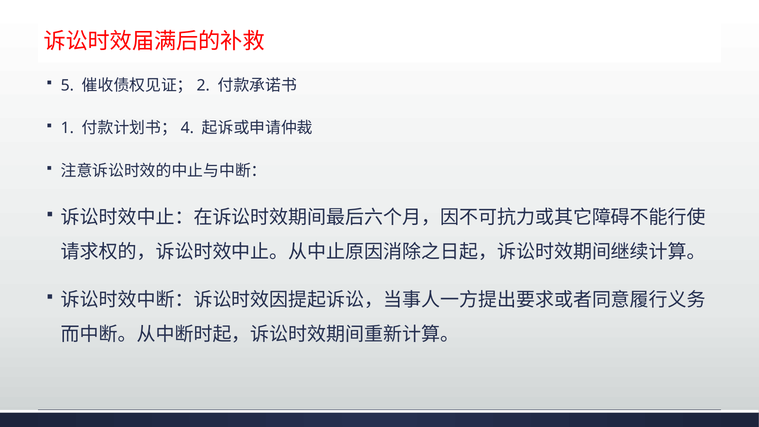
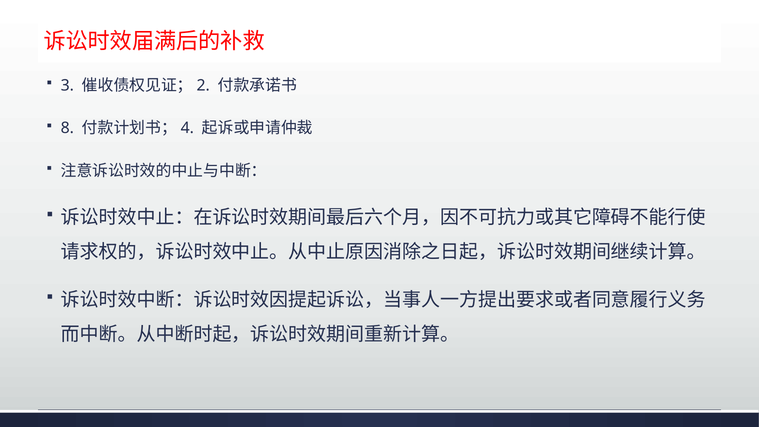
5: 5 -> 3 (67, 85)
1: 1 -> 8 (67, 128)
